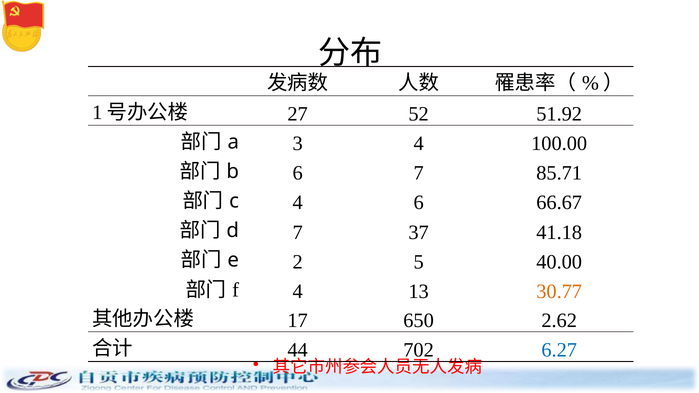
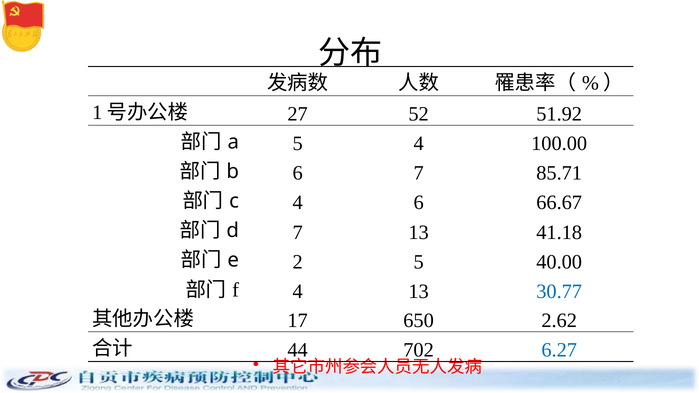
3: 3 -> 5 (298, 144)
7 37: 37 -> 13 (419, 232)
30.77 colour: orange -> blue (559, 291)
